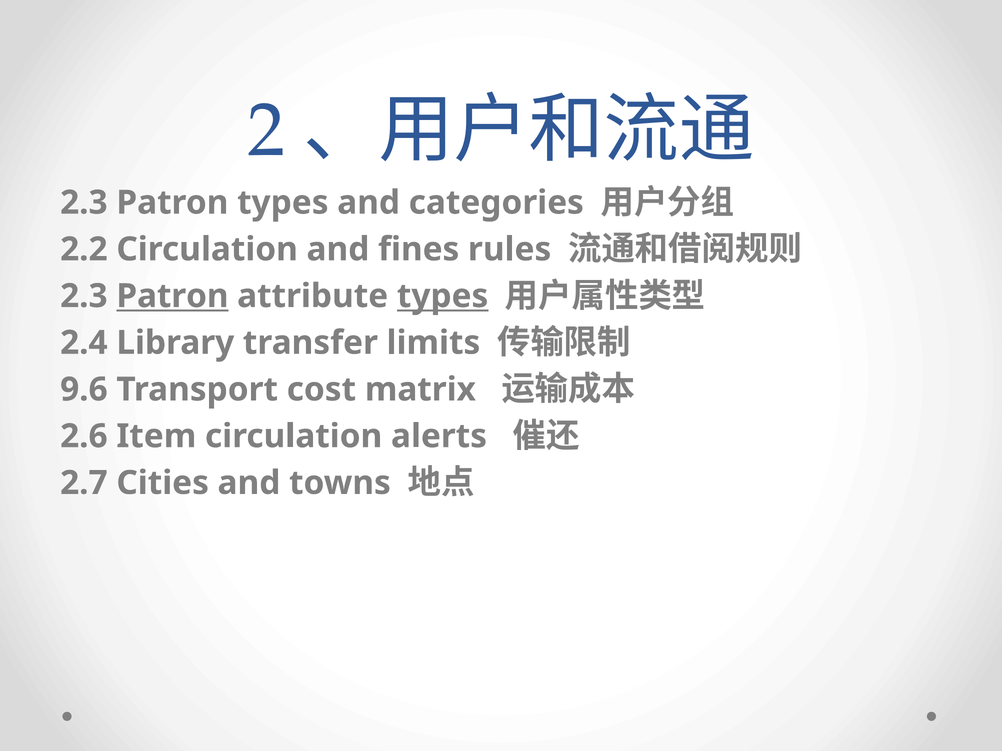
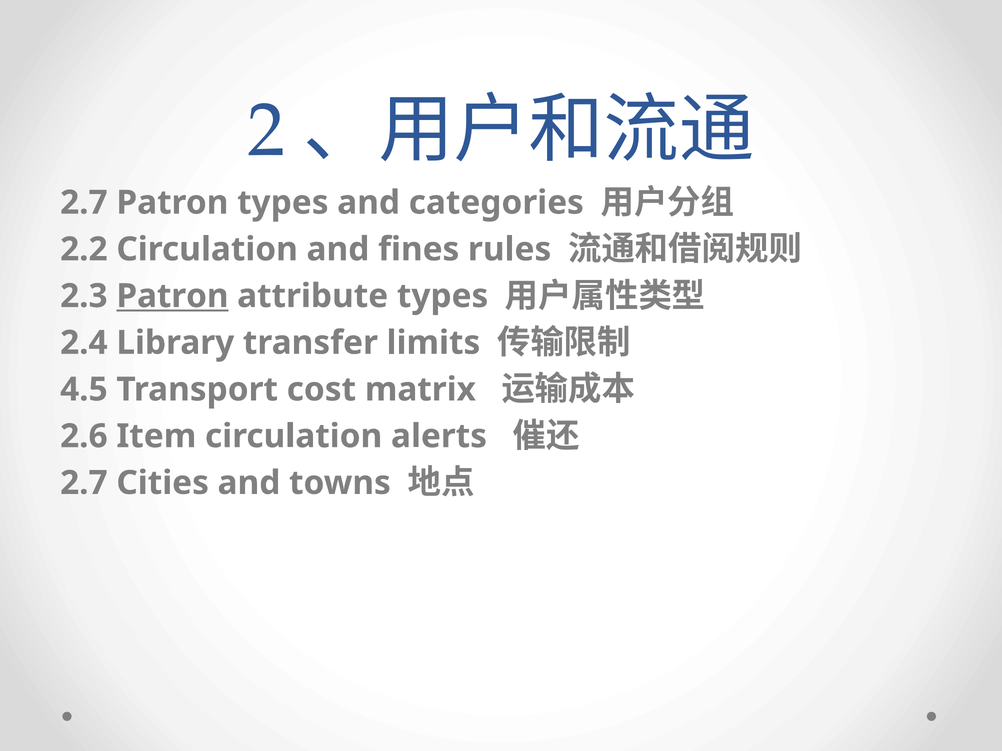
2.3: 2.3 -> 2.7 (84, 203)
types underline: present -> none (443, 296)
9.6: 9.6 -> 4.5 (84, 390)
